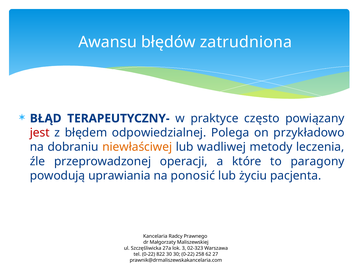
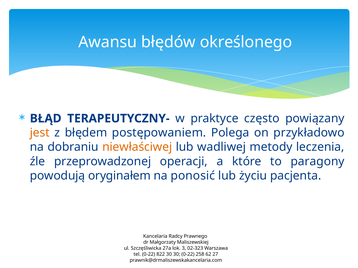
zatrudniona: zatrudniona -> określonego (246, 42)
jest colour: red -> orange (40, 133)
odpowiedzialnej: odpowiedzialnej -> postępowaniem (159, 133)
uprawiania: uprawiania -> oryginałem (119, 176)
